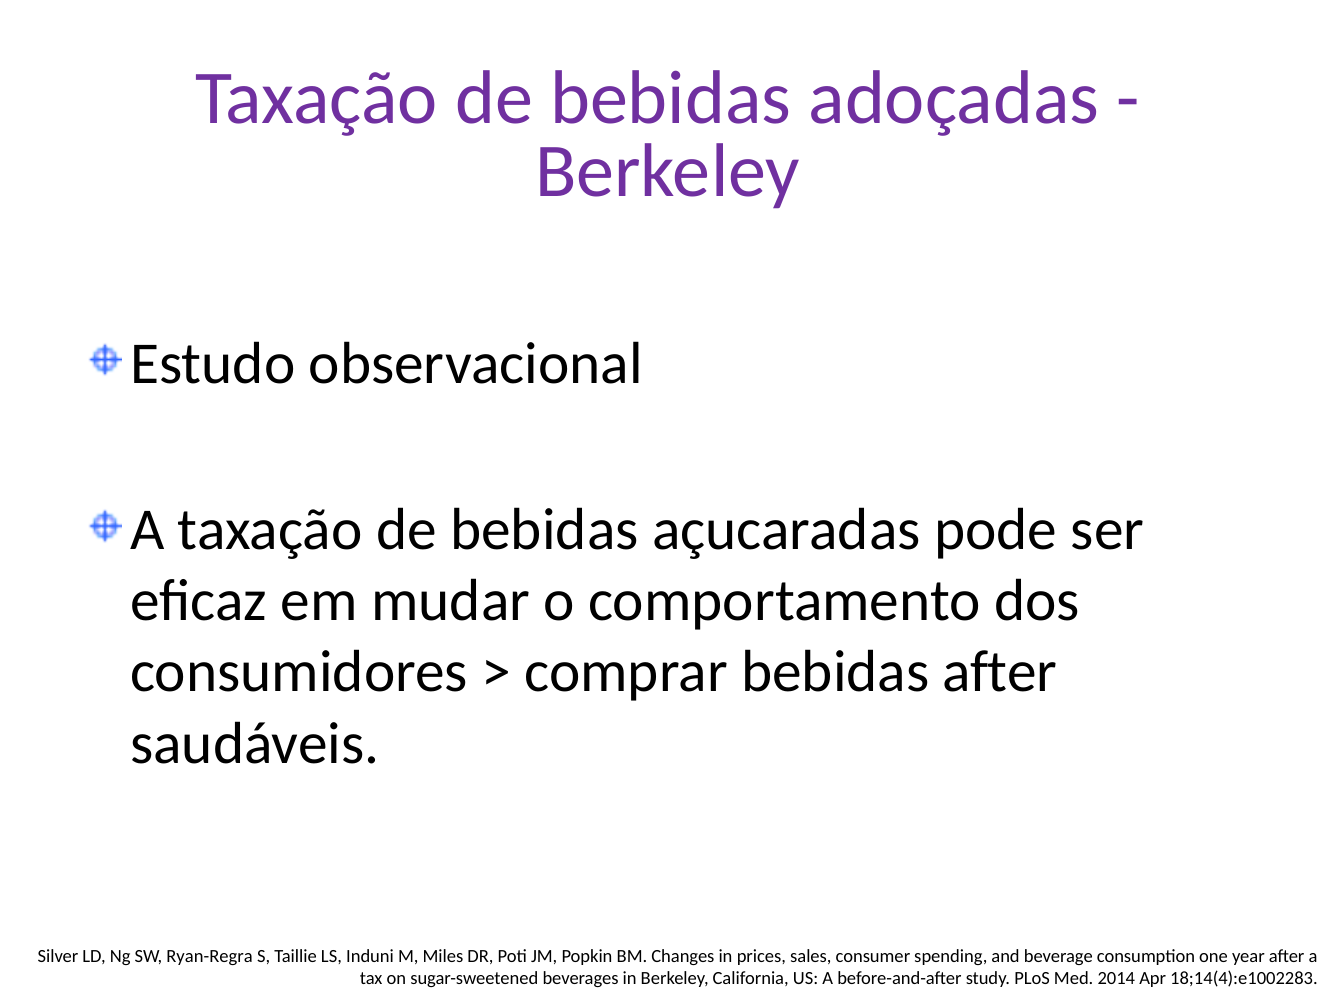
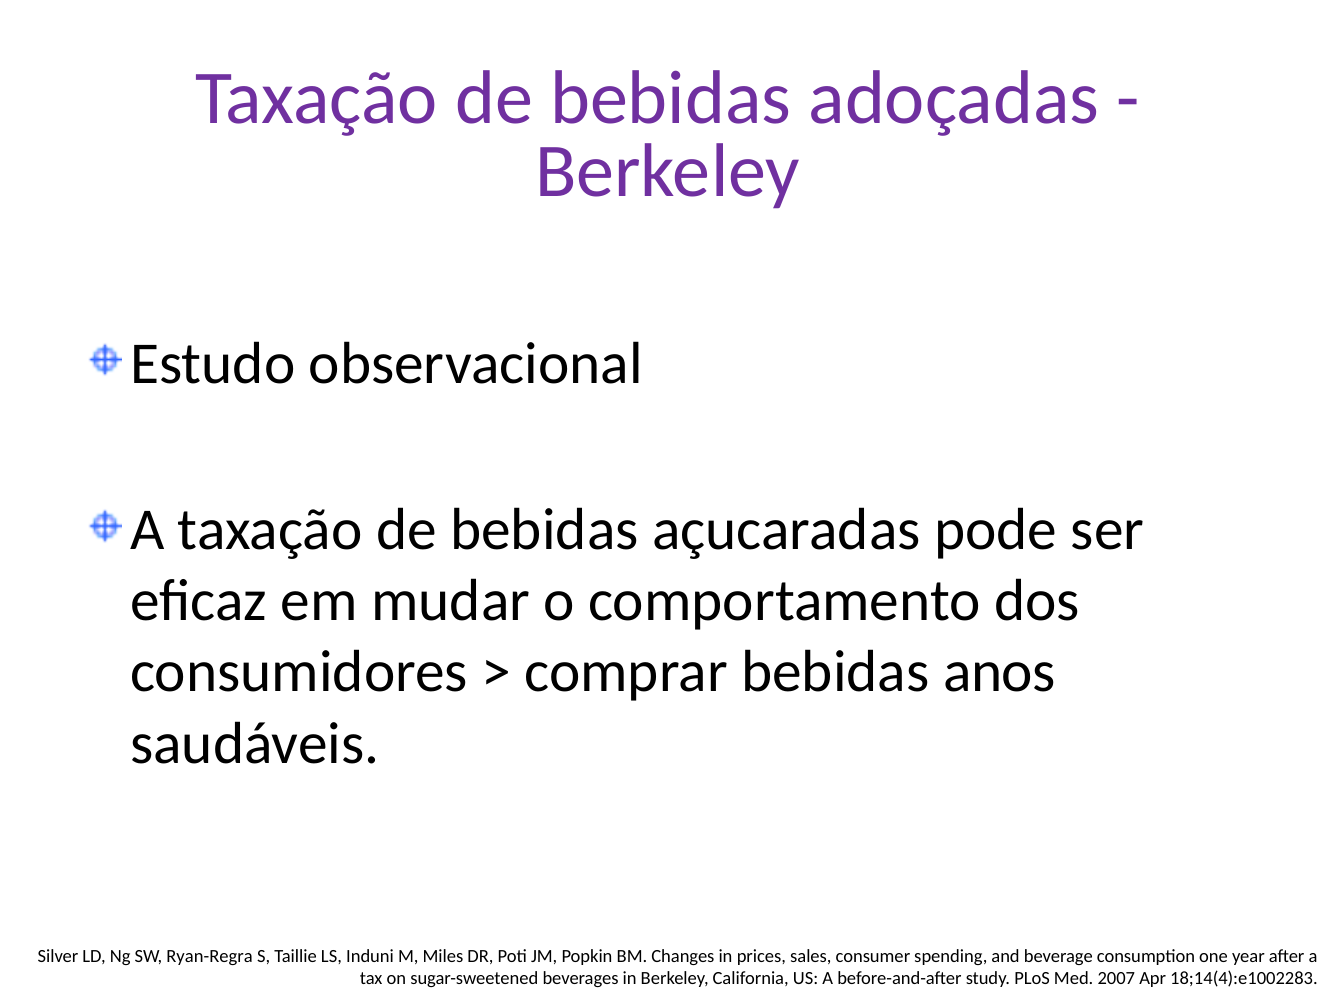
bebidas after: after -> anos (1000, 672)
2014: 2014 -> 2007 (1116, 978)
